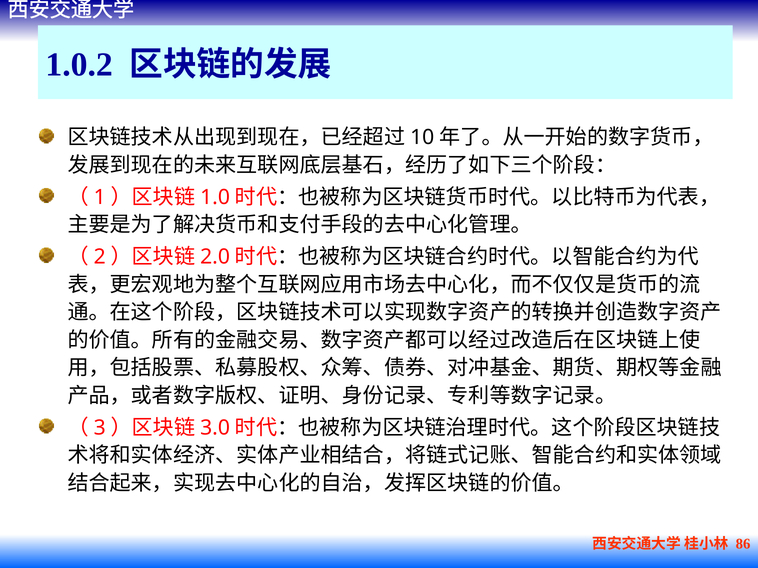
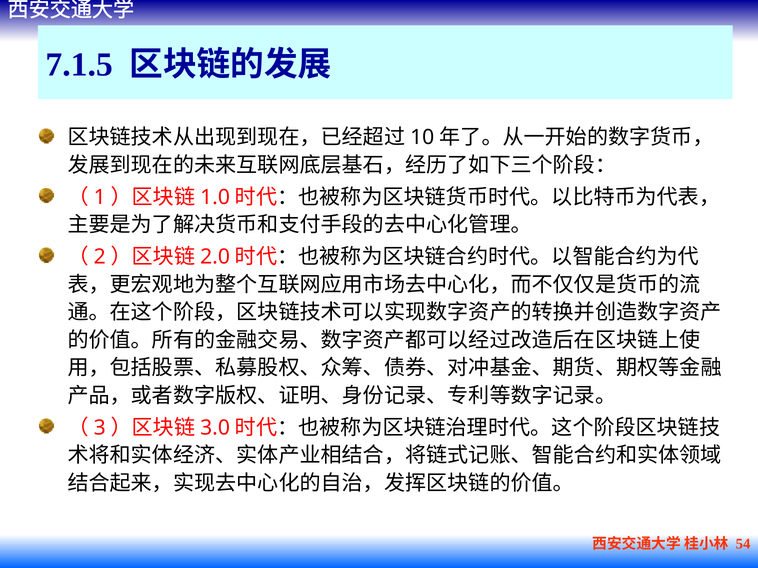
1.0.2: 1.0.2 -> 7.1.5 (79, 65)
86: 86 -> 54 (743, 544)
